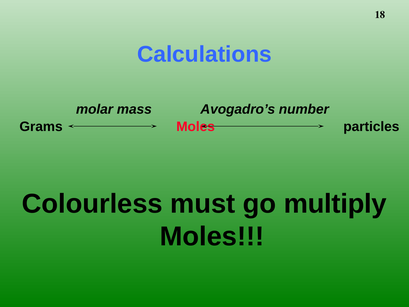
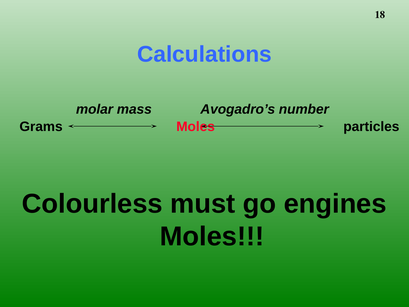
multiply: multiply -> engines (335, 204)
